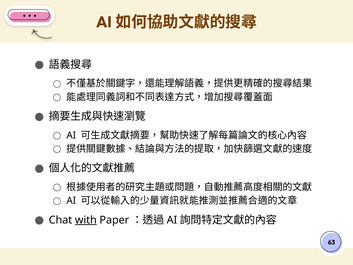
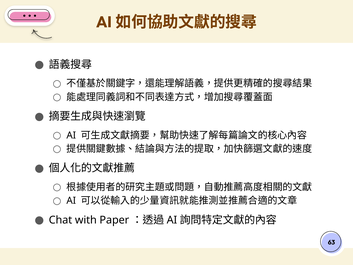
with underline: present -> none (86, 220)
